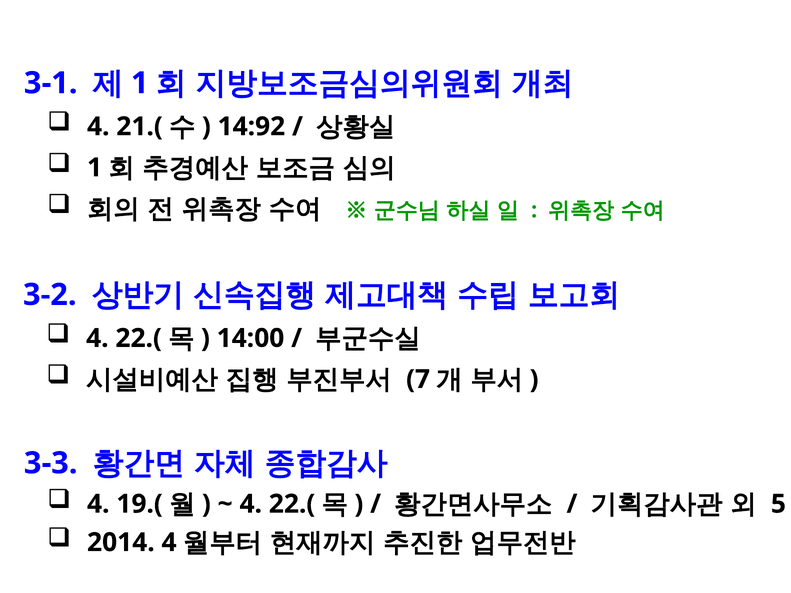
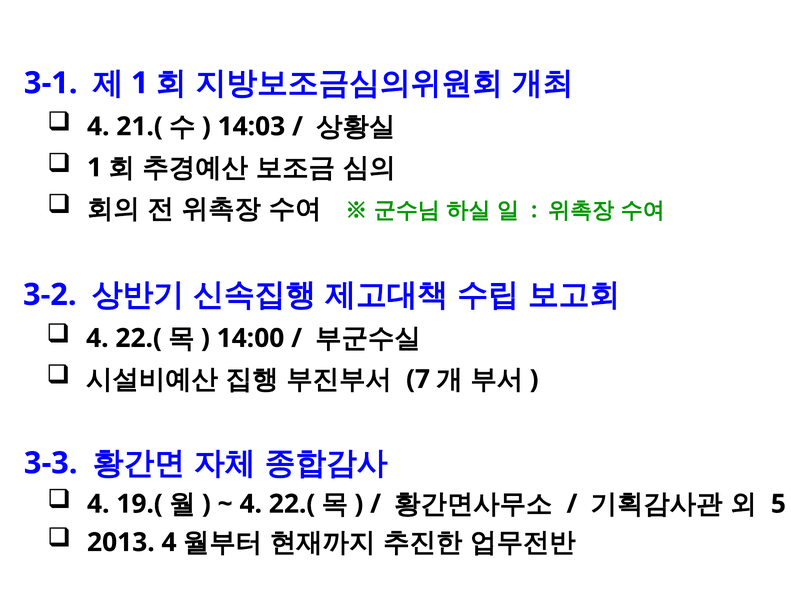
14:92: 14:92 -> 14:03 (251, 127)
2014: 2014 -> 2013 (121, 543)
